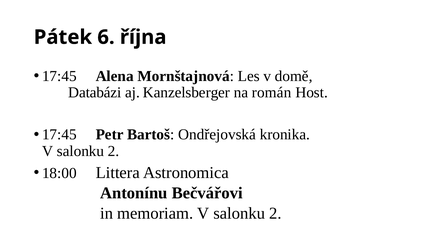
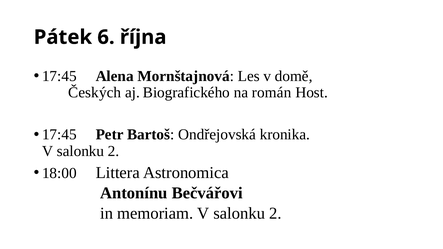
Databázi: Databázi -> Českých (95, 93)
Kanzelsberger: Kanzelsberger -> Biografického (186, 93)
